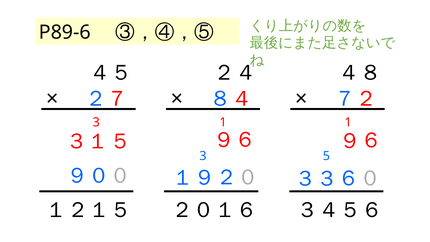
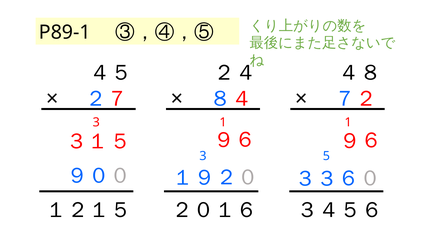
P89-6: P89-6 -> P89-1 (65, 32)
